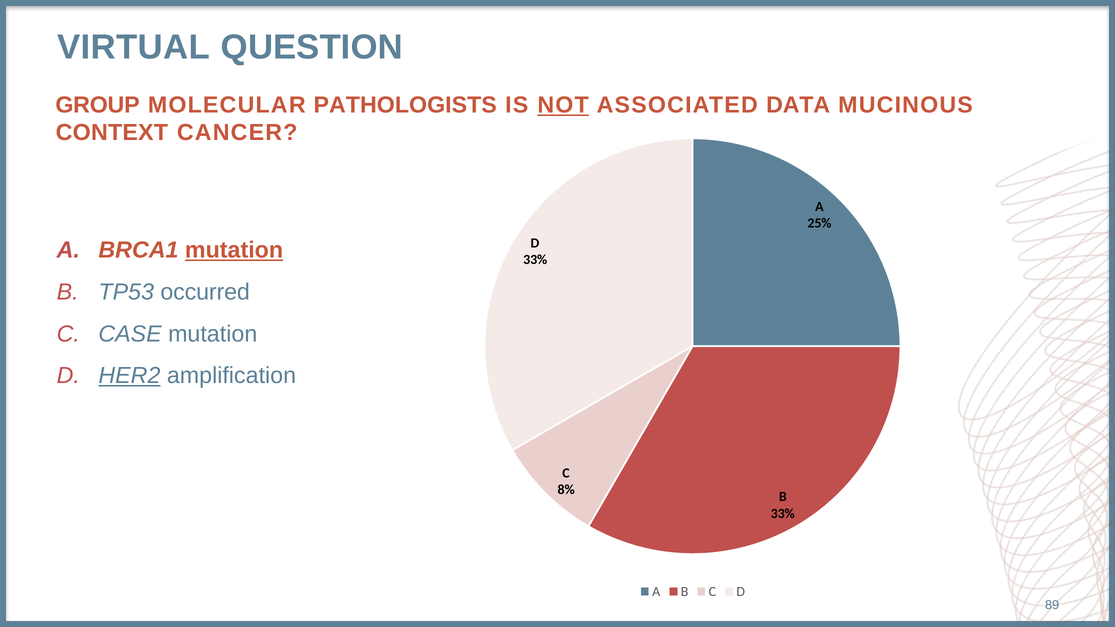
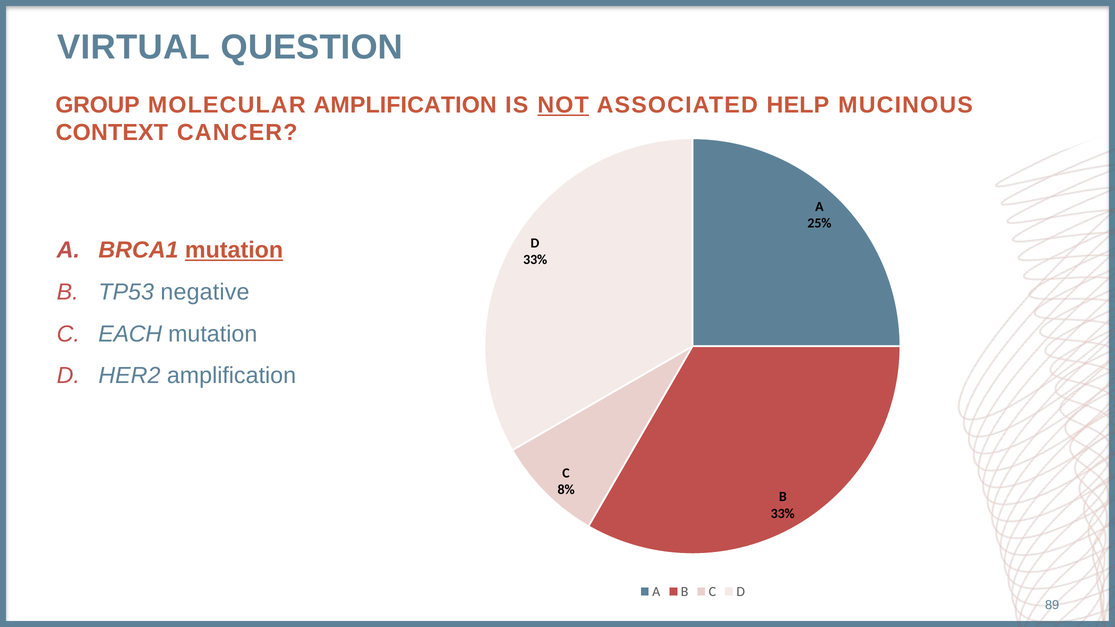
MOLECULAR PATHOLOGISTS: PATHOLOGISTS -> AMPLIFICATION (405, 105)
DATA: DATA -> HELP (798, 105)
occurred: occurred -> negative (205, 292)
CASE: CASE -> EACH (130, 334)
HER2 underline: present -> none (129, 376)
